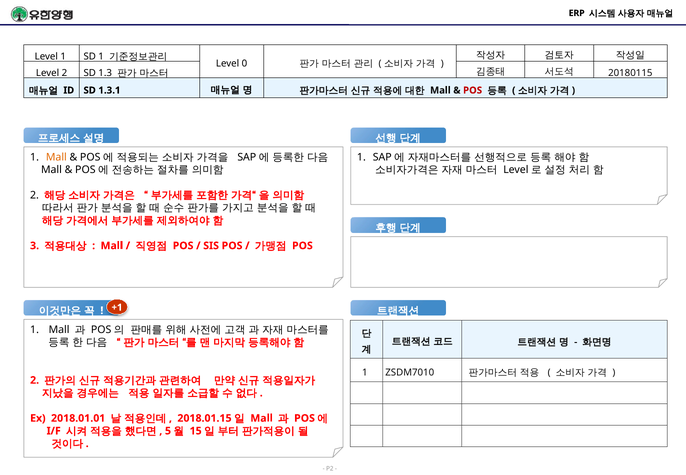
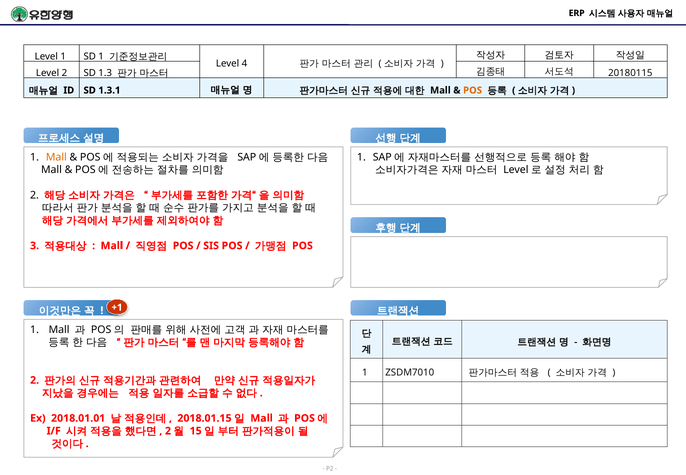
0: 0 -> 4 (244, 64)
POS colour: red -> orange (473, 90)
5: 5 -> 2 (168, 431)
